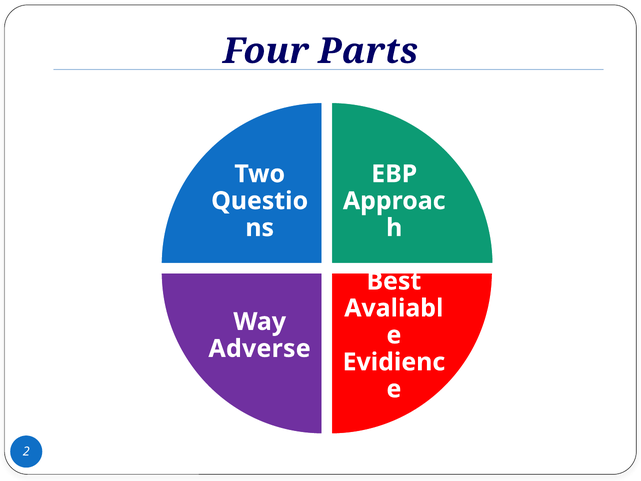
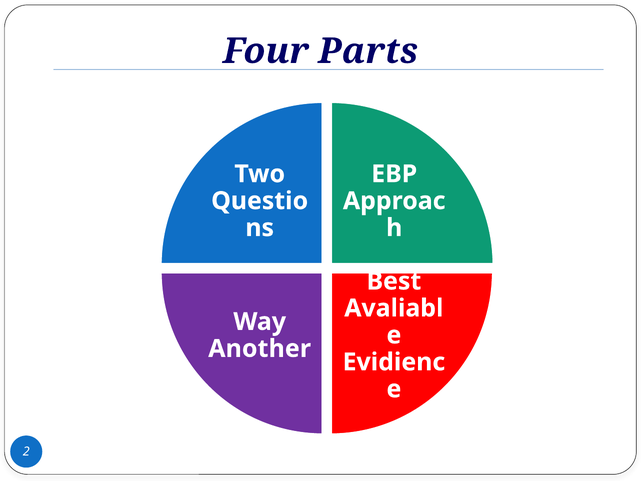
Adverse: Adverse -> Another (260, 348)
